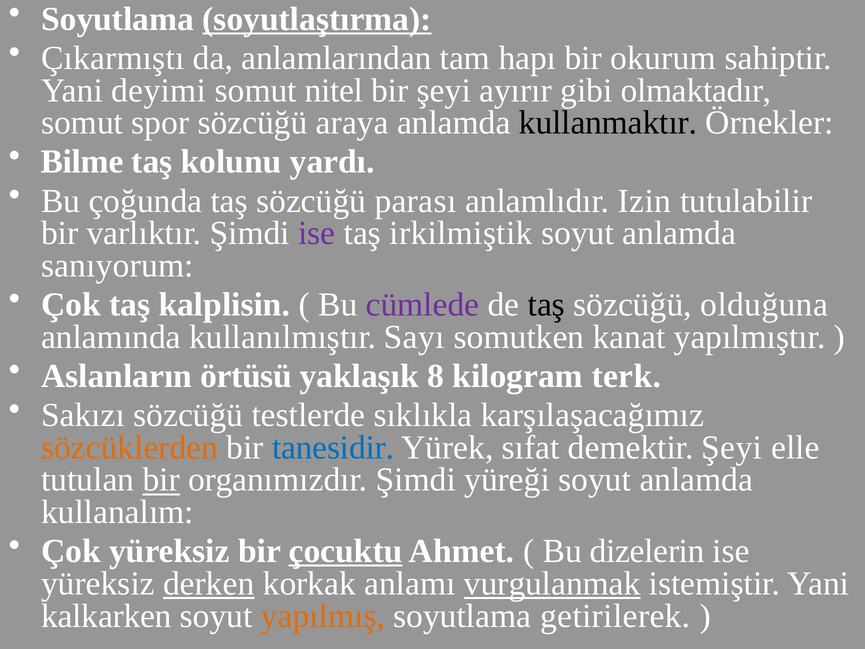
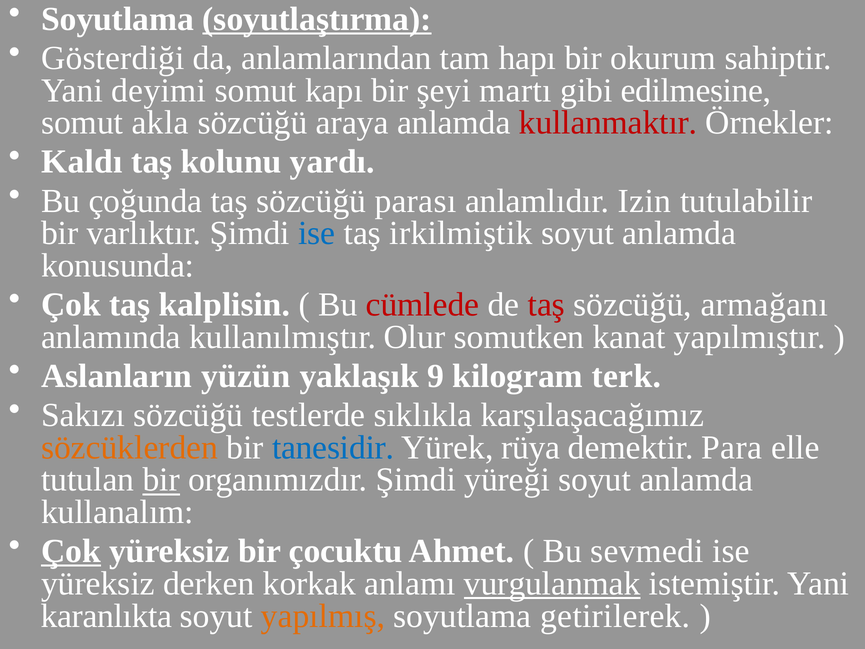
Çıkarmıştı: Çıkarmıştı -> Gösterdiği (113, 58)
nitel: nitel -> kapı (334, 90)
ayırır: ayırır -> martı (515, 90)
olmaktadır: olmaktadır -> edilmesine (696, 90)
spor: spor -> akla (160, 123)
kullanmaktır colour: black -> red (608, 123)
Bilme: Bilme -> Kaldı (82, 162)
ise colour: purple -> blue (317, 233)
sanıyorum: sanıyorum -> konusunda (118, 266)
cümlede colour: purple -> red (423, 305)
taş colour: black -> red (546, 305)
olduğuna: olduğuna -> armağanı (764, 305)
Sayı: Sayı -> Olur (414, 337)
örtüsü: örtüsü -> yüzün (246, 376)
8: 8 -> 9 (436, 376)
sıfat: sıfat -> rüya (531, 447)
demektir Şeyi: Şeyi -> Para (732, 447)
Çok underline: none -> present (71, 551)
çocuktu underline: present -> none (346, 551)
dizelerin: dizelerin -> sevmedi (647, 551)
derken underline: present -> none (209, 583)
kalkarken: kalkarken -> karanlıkta (106, 616)
